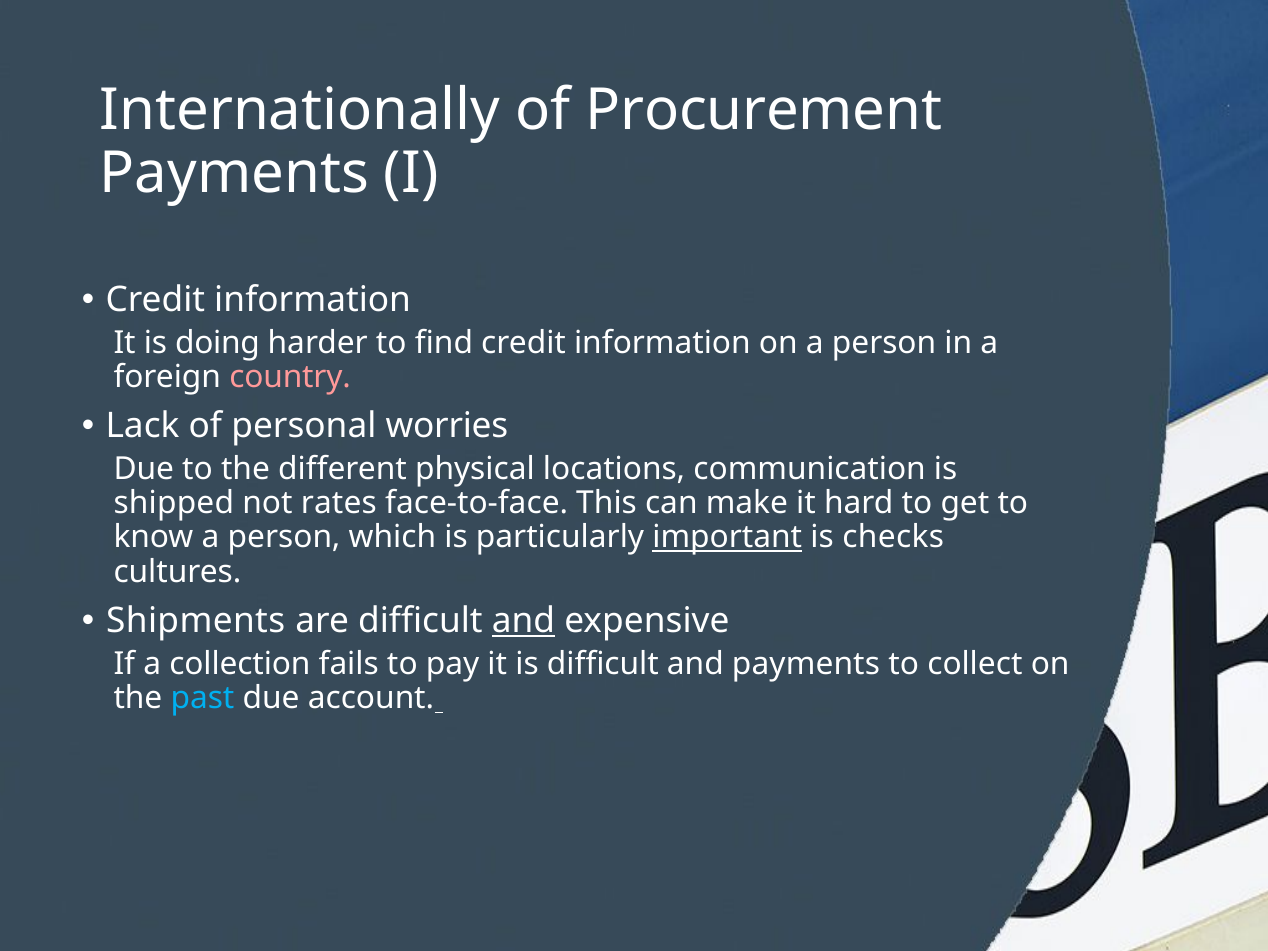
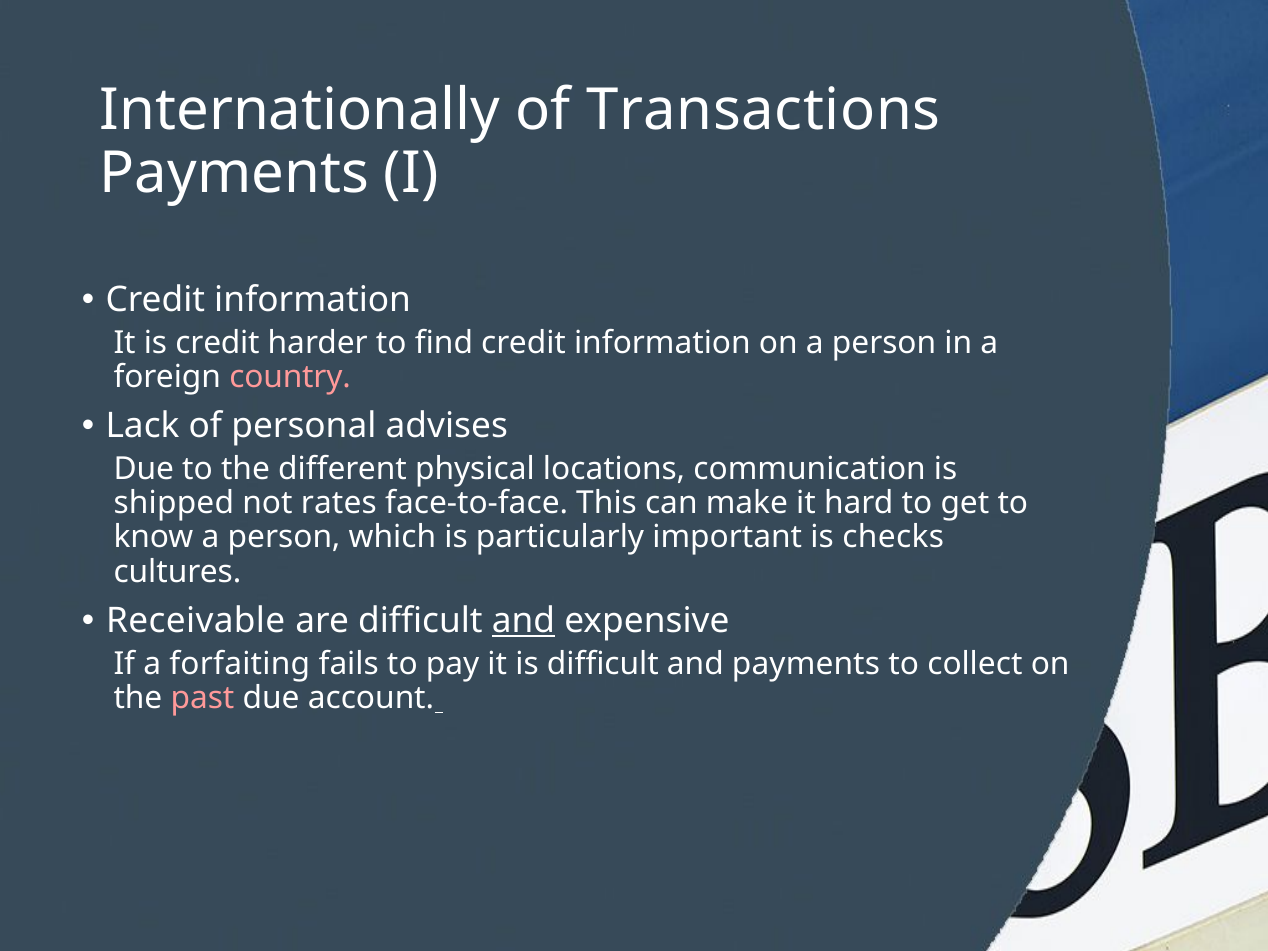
Procurement: Procurement -> Transactions (763, 111)
is doing: doing -> credit (217, 343)
worries: worries -> advises (447, 426)
important underline: present -> none (727, 537)
Shipments: Shipments -> Receivable (196, 621)
collection: collection -> forfaiting (240, 664)
past colour: light blue -> pink (203, 698)
